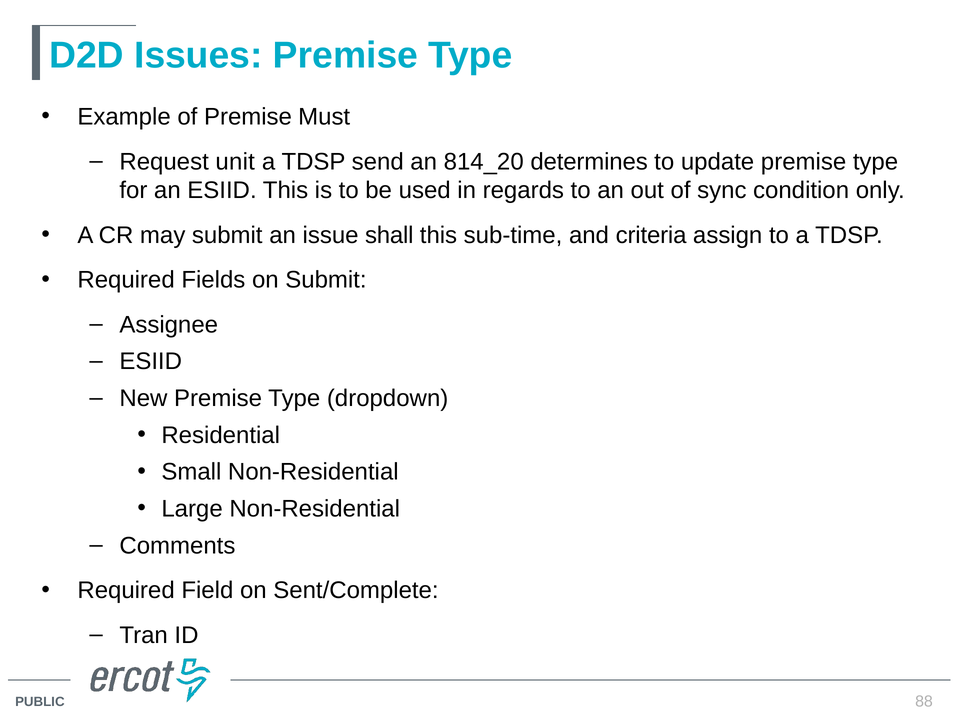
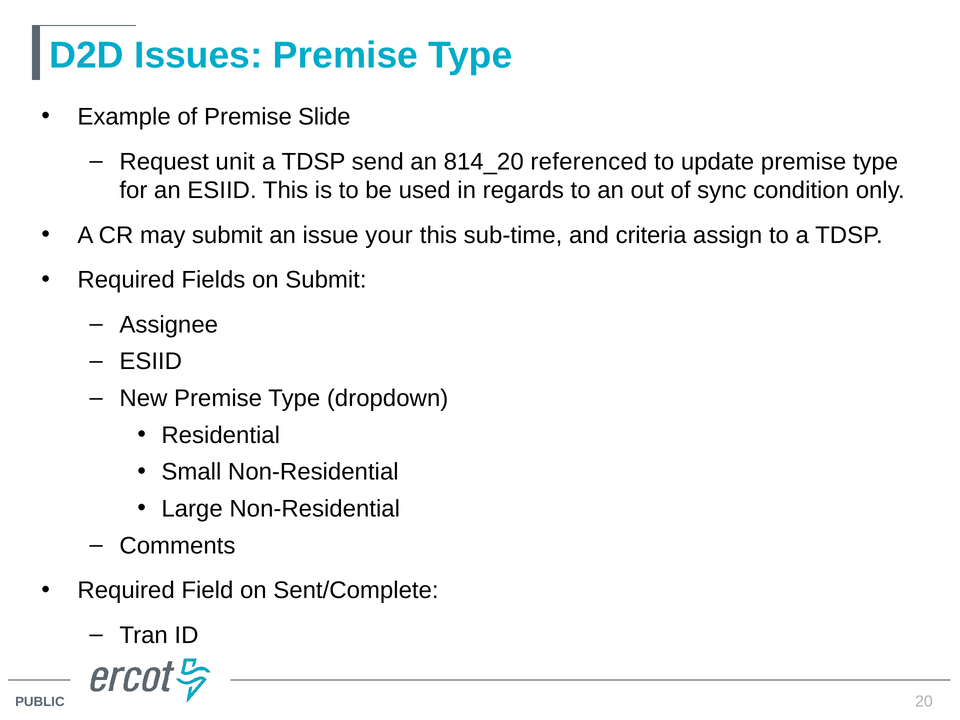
Must: Must -> Slide (324, 117)
determines: determines -> referenced (589, 162)
shall: shall -> your (389, 235)
88: 88 -> 20 (924, 701)
